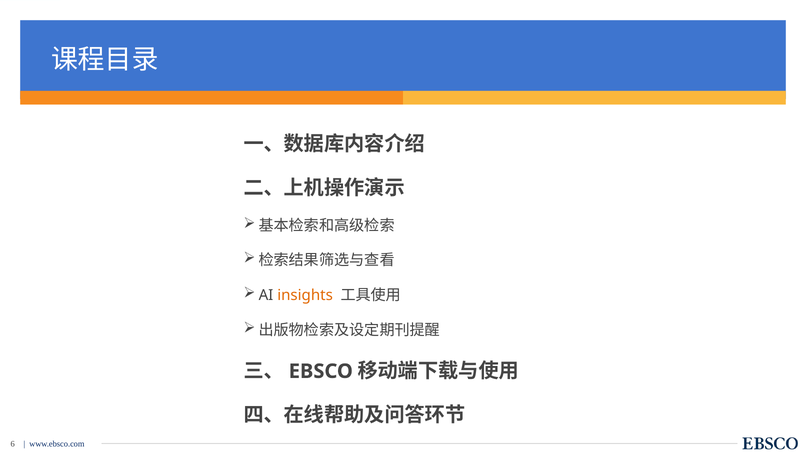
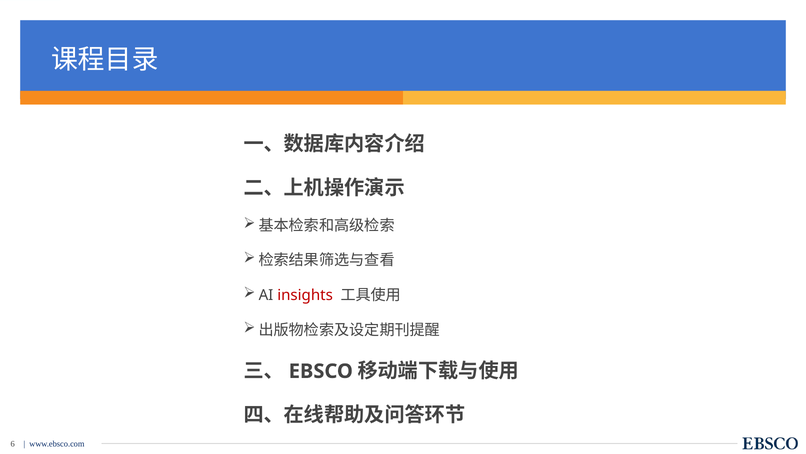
insights colour: orange -> red (305, 295)
